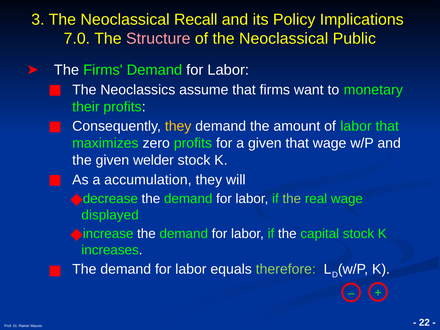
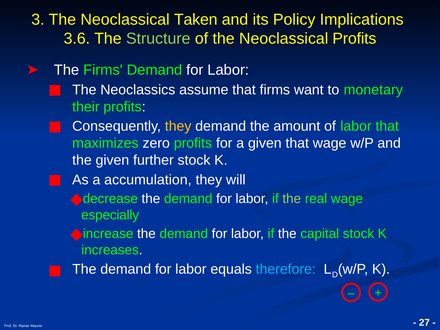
Recall: Recall -> Taken (196, 20)
7.0: 7.0 -> 3.6 (77, 39)
Structure colour: pink -> light green (158, 39)
Neoclassical Public: Public -> Profits (354, 39)
welder: welder -> further (153, 160)
displayed: displayed -> especially (110, 215)
therefore colour: light green -> light blue (286, 269)
22: 22 -> 27 (424, 323)
